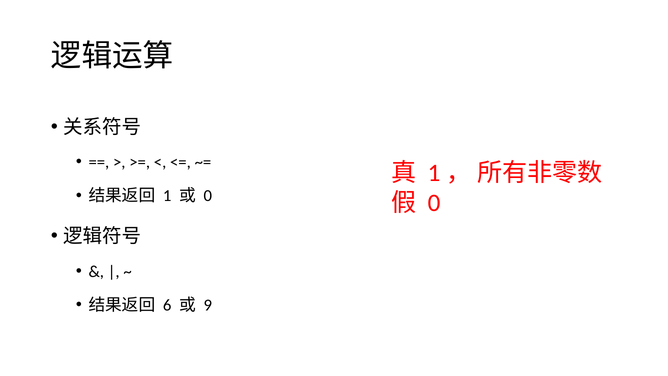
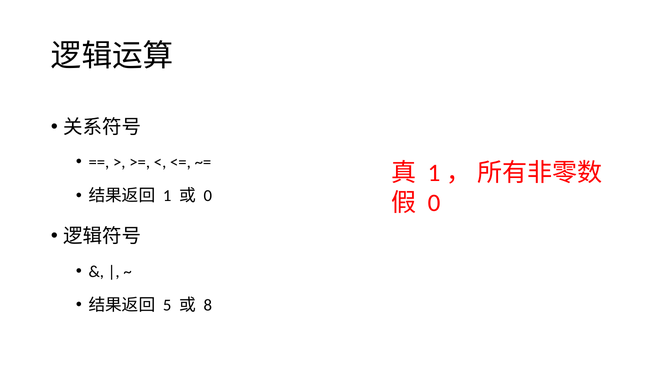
6: 6 -> 5 (167, 305)
9: 9 -> 8 (208, 305)
